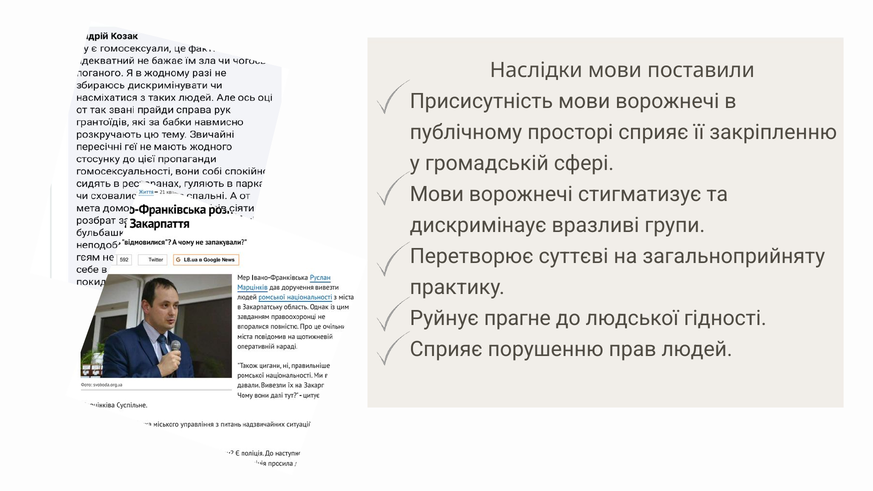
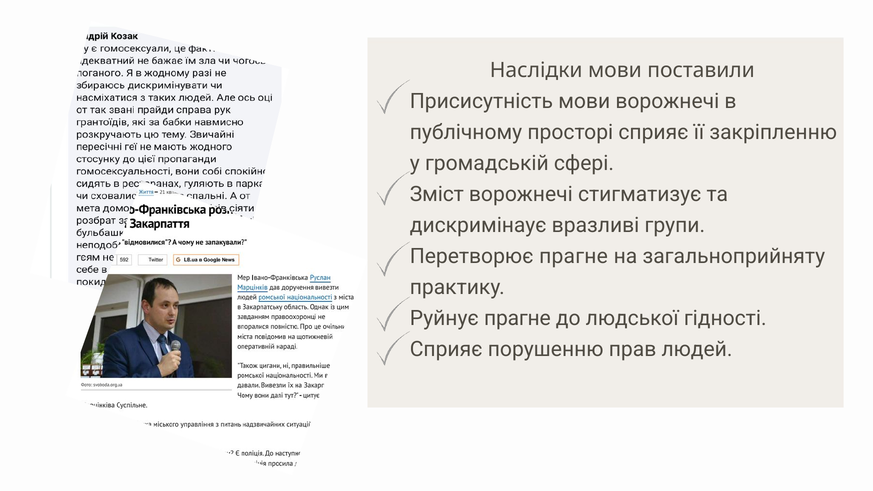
Мови: Мови -> Зміст (437, 194)
Перетворює суттєві: суттєві -> прагне (574, 256)
